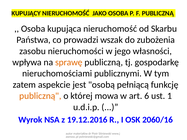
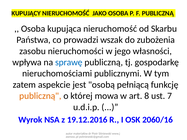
sprawę colour: orange -> blue (69, 62)
6: 6 -> 8 (147, 96)
1: 1 -> 7 (170, 96)
